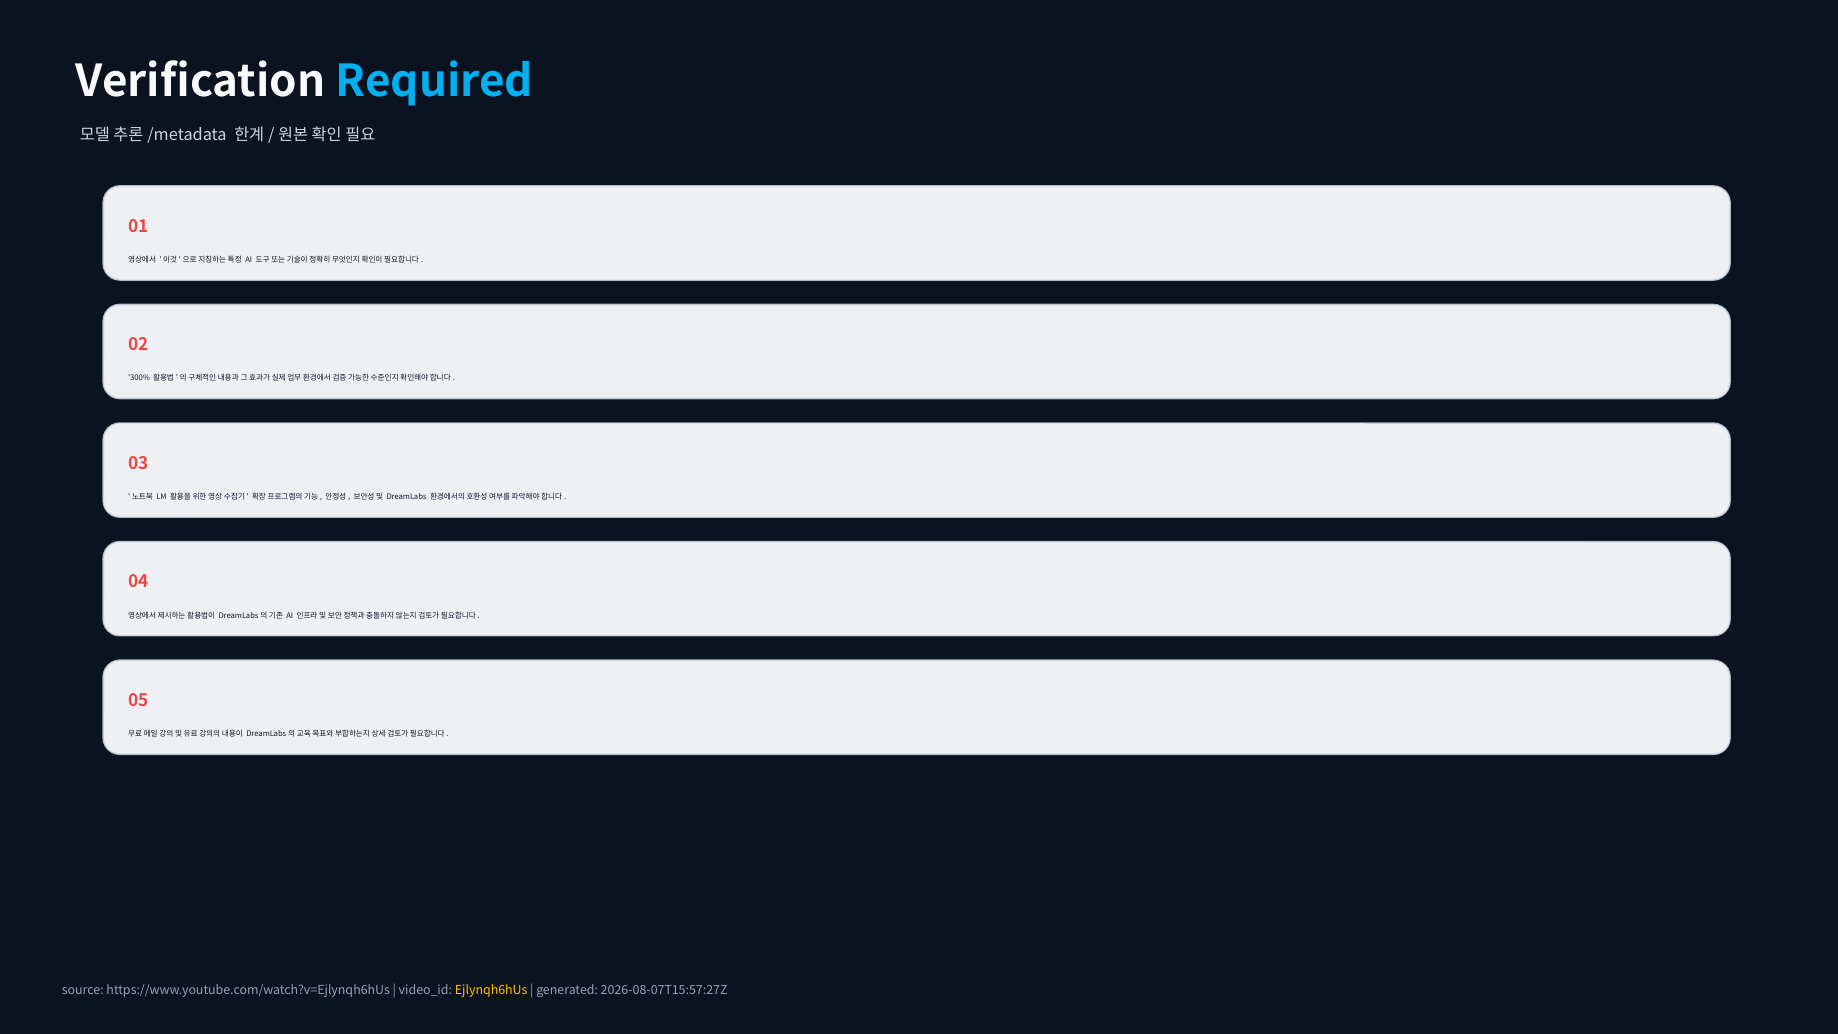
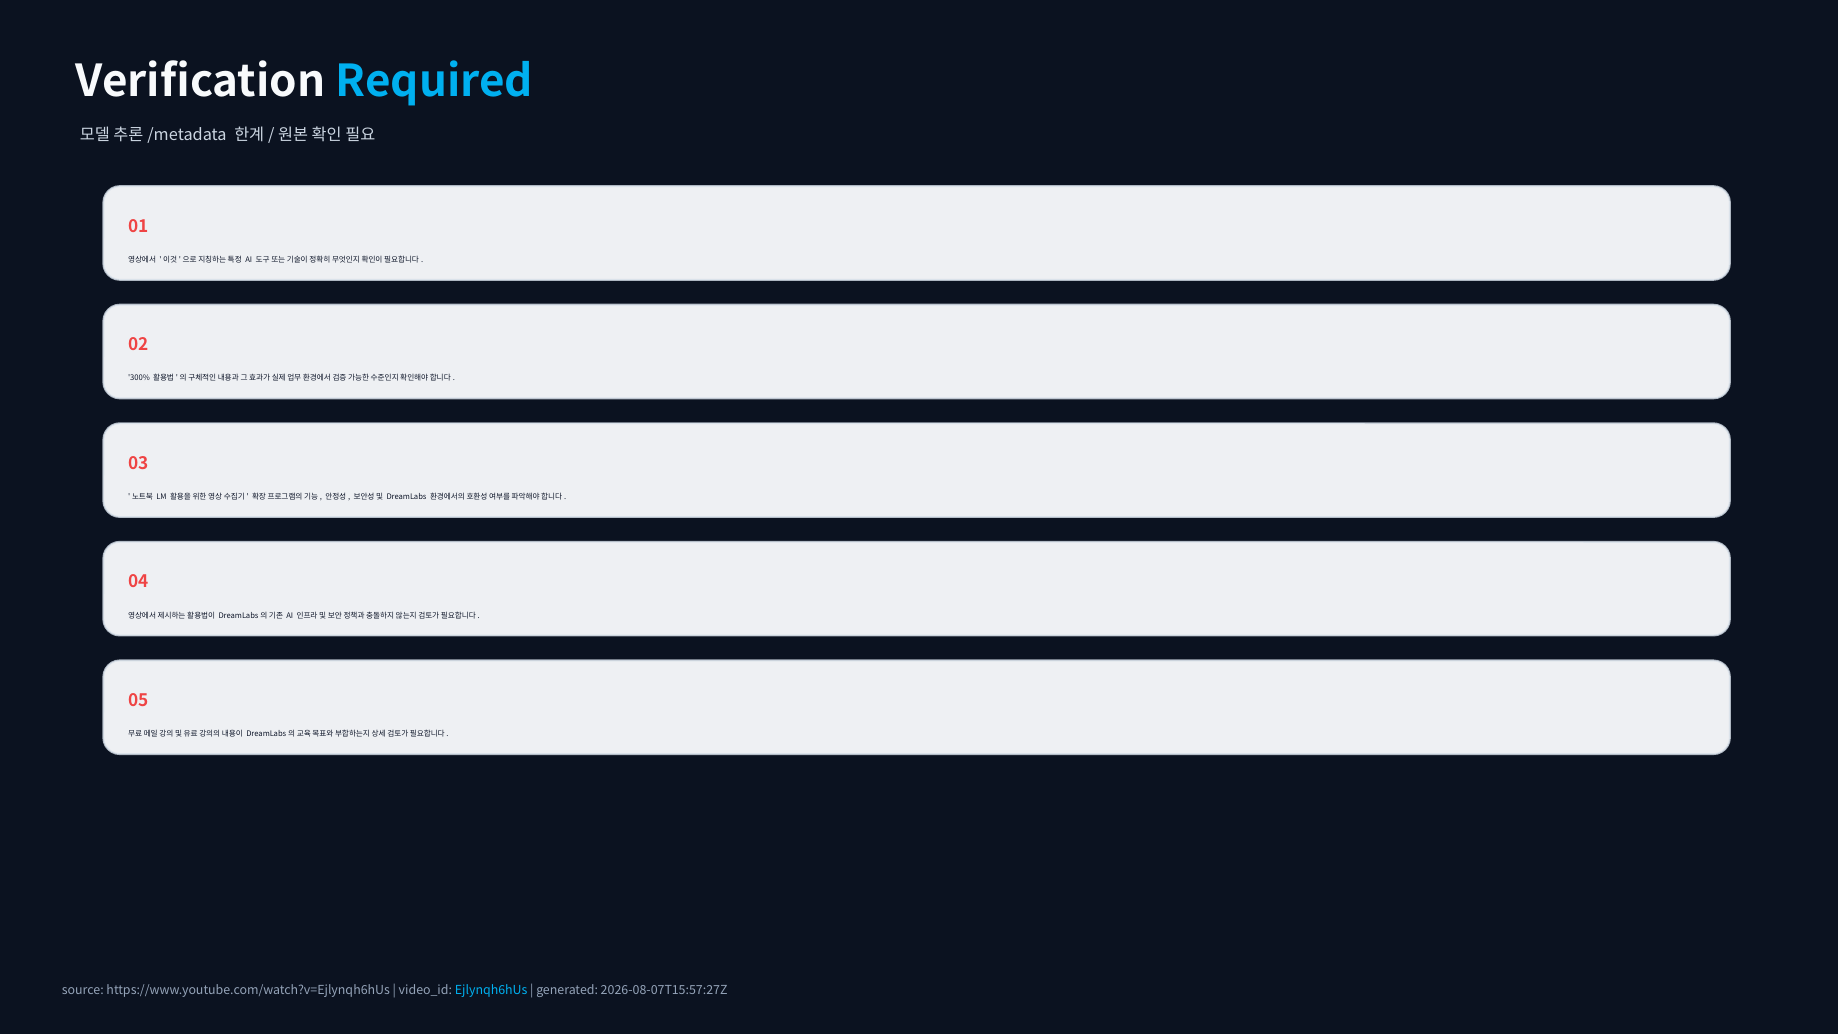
Ejlynqh6hUs colour: yellow -> light blue (491, 990)
